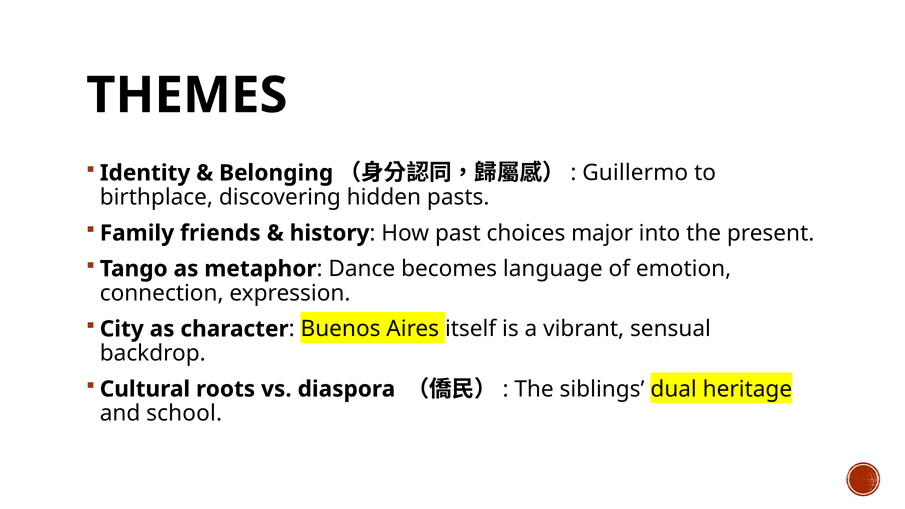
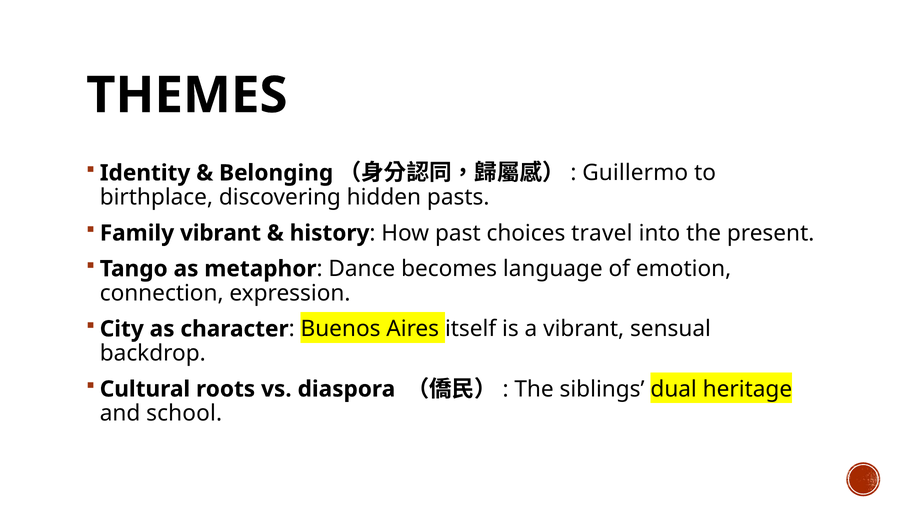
Family friends: friends -> vibrant (221, 233)
major: major -> travel (602, 233)
